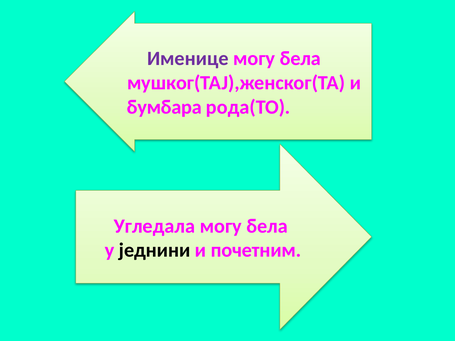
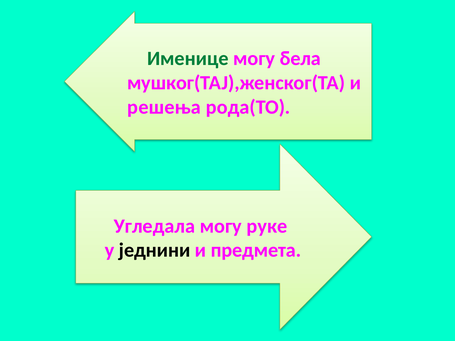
Именице colour: purple -> green (188, 59)
бумбара: бумбара -> решења (164, 107)
бела: бела -> руке (267, 226)
почетним: почетним -> предмета (256, 251)
